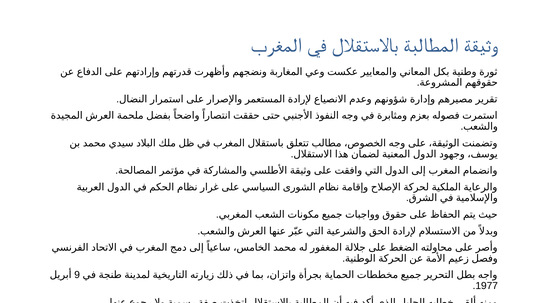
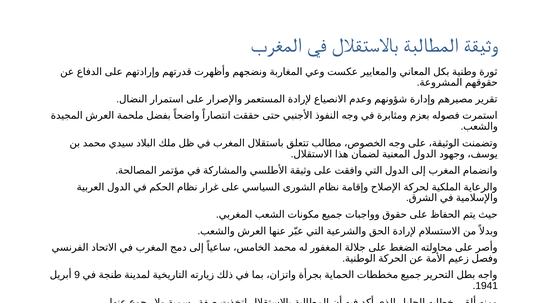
1977: 1977 -> 1941 (487, 286)
